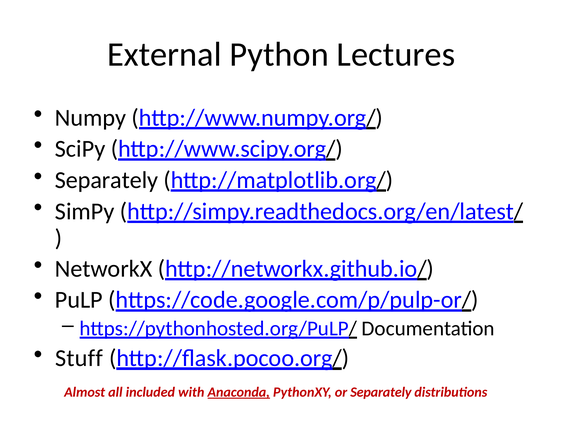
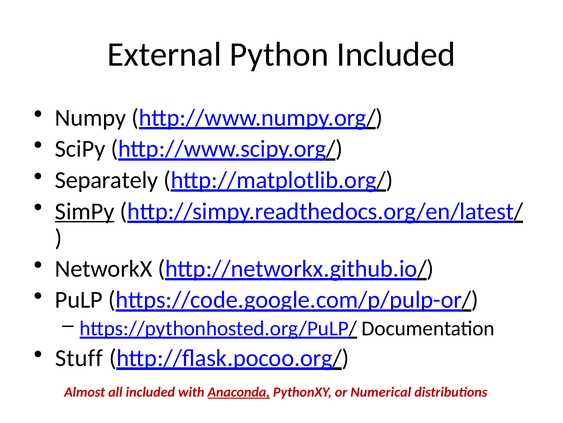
Python Lectures: Lectures -> Included (396, 55)
SimPy underline: none -> present (85, 211)
or Separately: Separately -> Numerical (381, 391)
